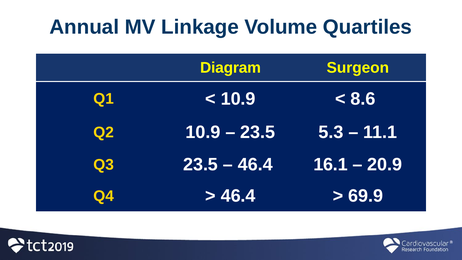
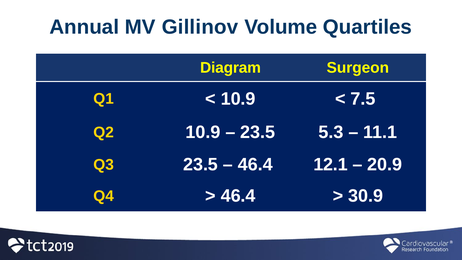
Linkage: Linkage -> Gillinov (200, 27)
8.6: 8.6 -> 7.5 (363, 99)
16.1: 16.1 -> 12.1 (331, 165)
69.9: 69.9 -> 30.9 (366, 196)
